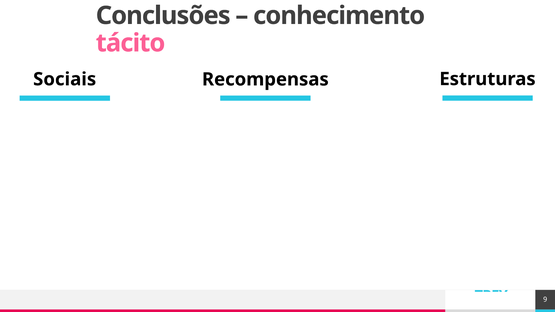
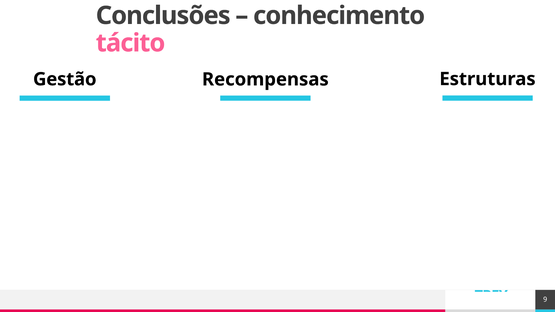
Sociais: Sociais -> Gestão (65, 79)
